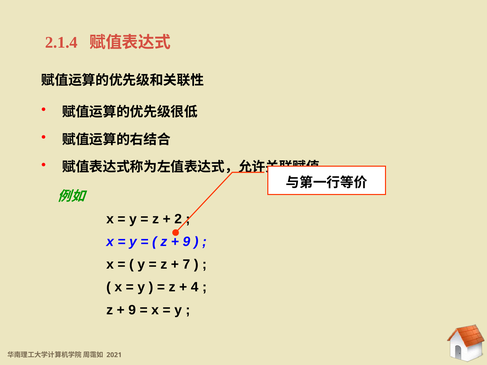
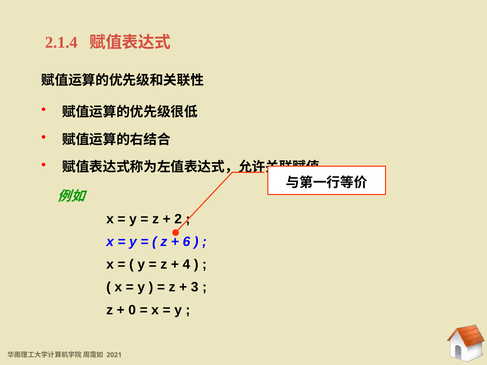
9: 9 -> 6 (186, 242)
7: 7 -> 4 (186, 265)
4: 4 -> 3 (195, 287)
9: 9 -> 0 (132, 310)
